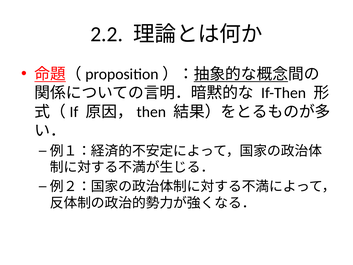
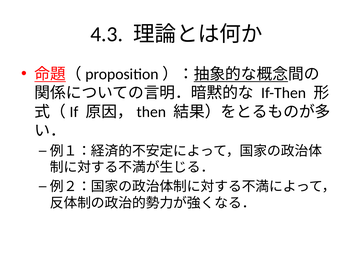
2.2: 2.2 -> 4.3 (107, 34)
